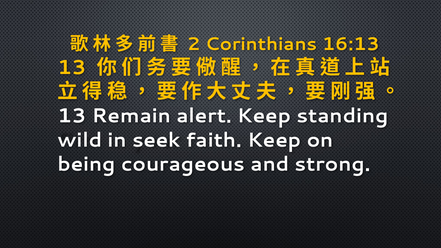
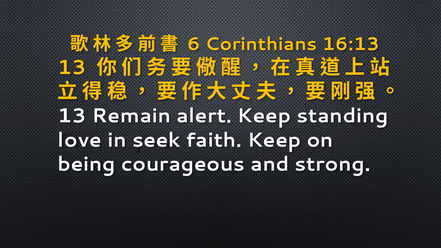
2: 2 -> 6 (194, 44)
wild: wild -> love (80, 140)
